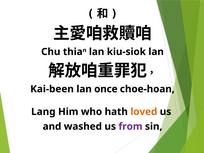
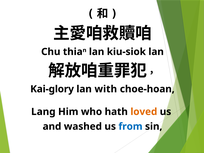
Kai-been: Kai-been -> Kai-glory (52, 89)
once: once -> with (106, 89)
from colour: purple -> blue (130, 126)
